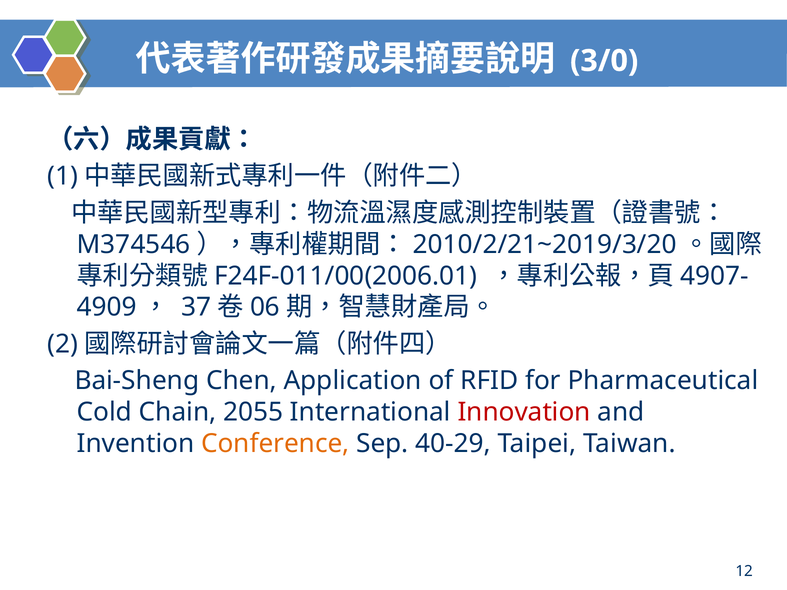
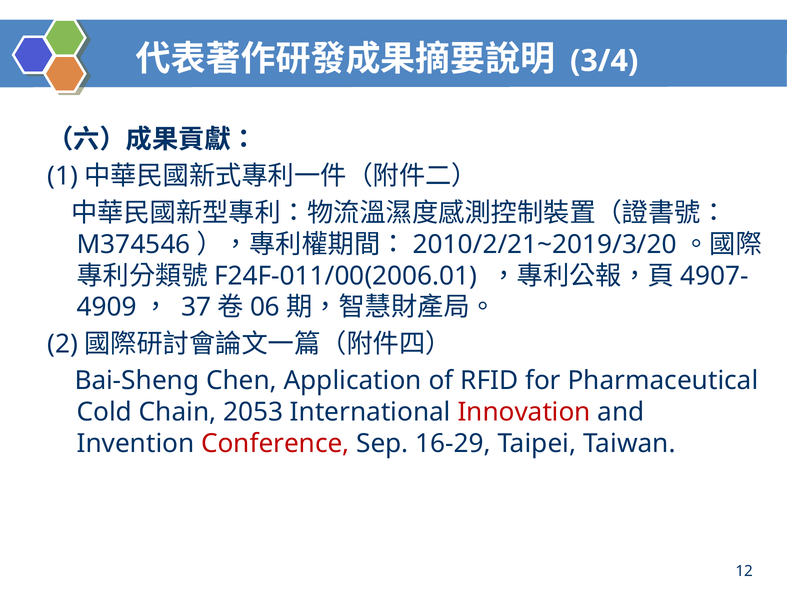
3/0: 3/0 -> 3/4 (604, 61)
2055: 2055 -> 2053 (253, 412)
Conference colour: orange -> red (275, 444)
40-29: 40-29 -> 16-29 (453, 444)
